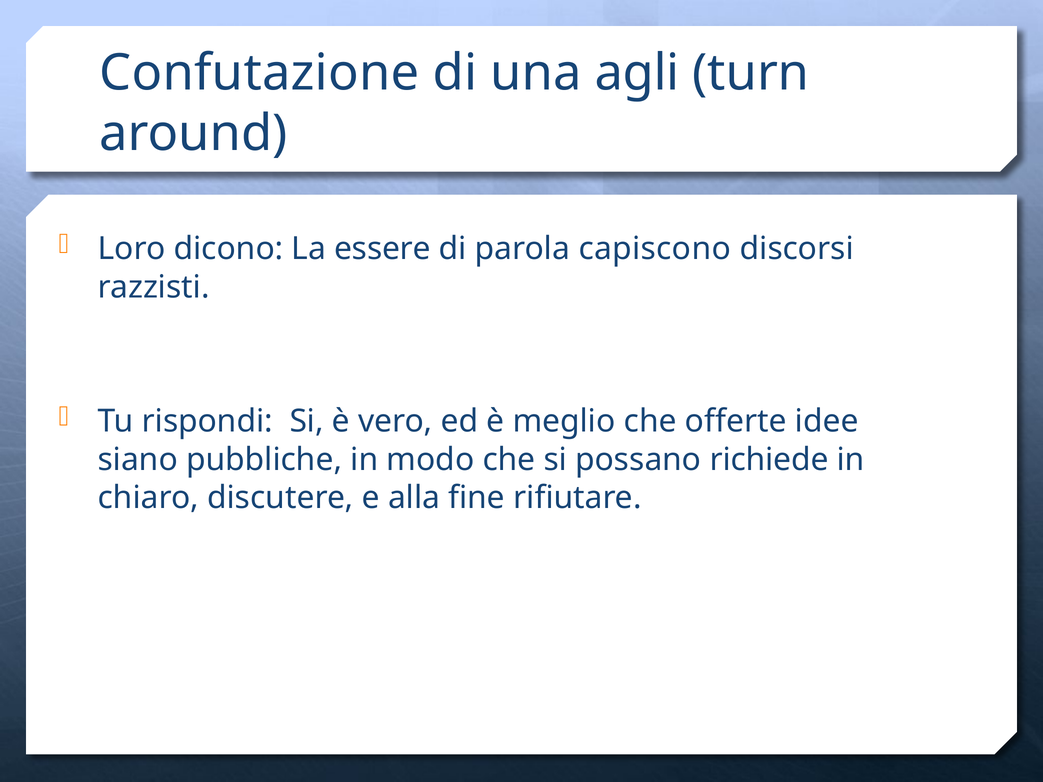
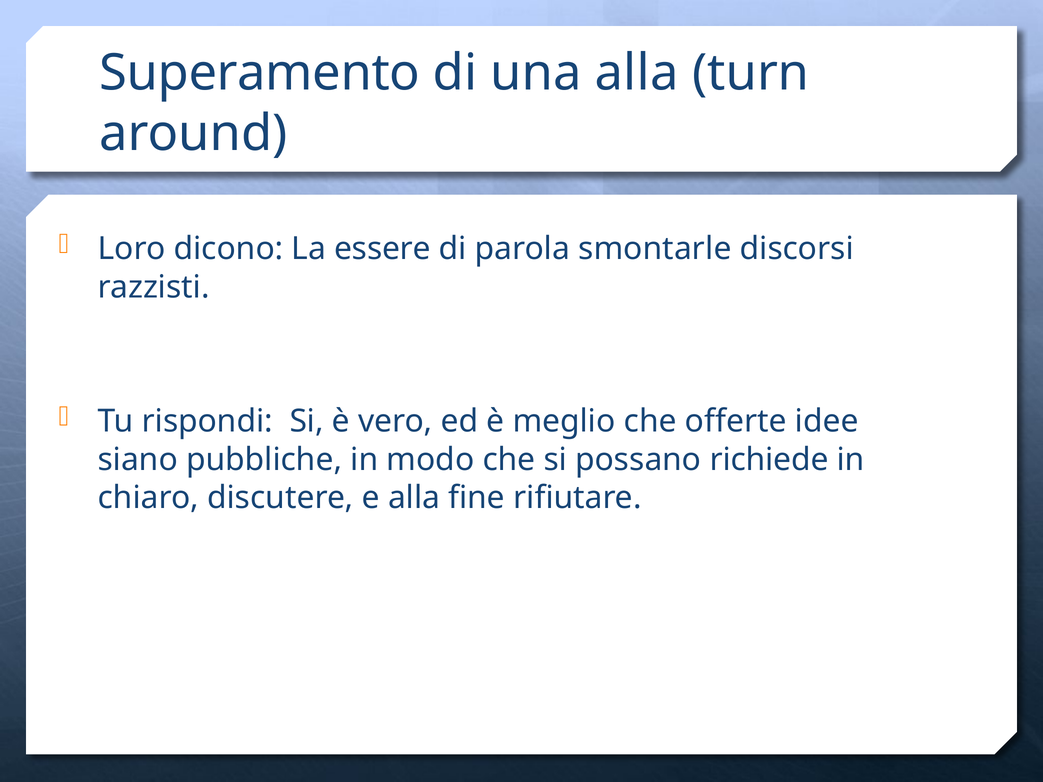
Confutazione: Confutazione -> Superamento (260, 73)
una agli: agli -> alla (637, 73)
capiscono: capiscono -> smontarle (655, 249)
